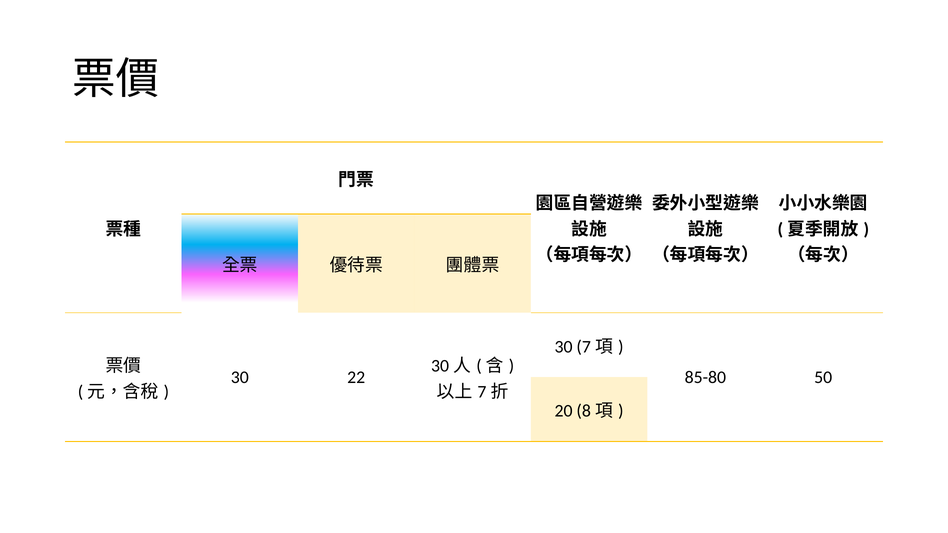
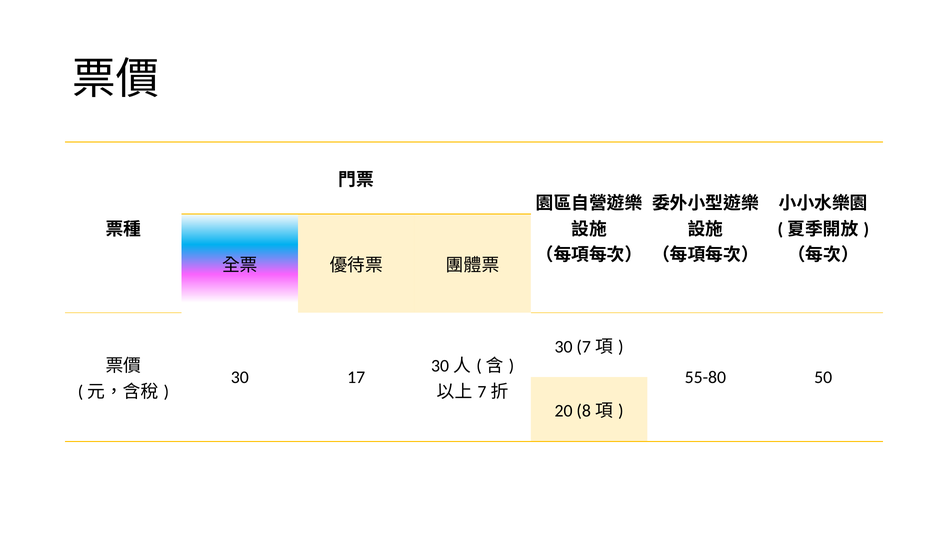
22: 22 -> 17 (356, 377)
85-80: 85-80 -> 55-80 (705, 377)
